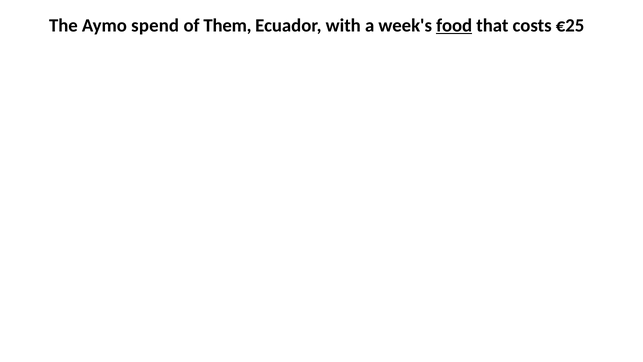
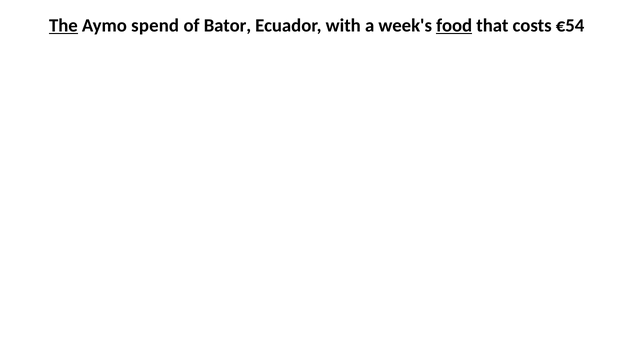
The underline: none -> present (63, 25)
Them: Them -> Bator (227, 25)
€25: €25 -> €54 (570, 25)
